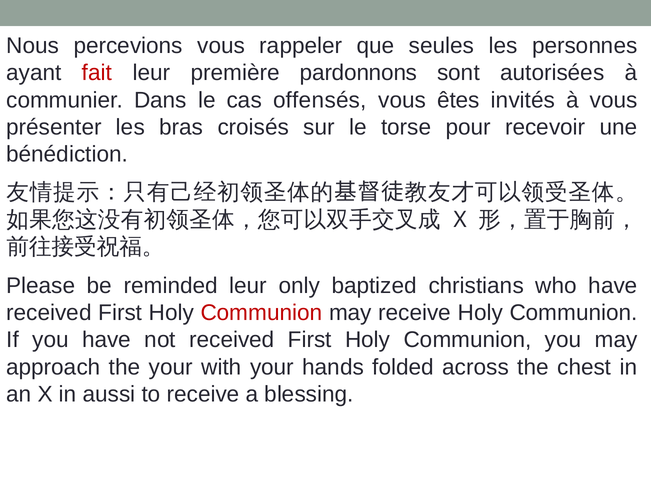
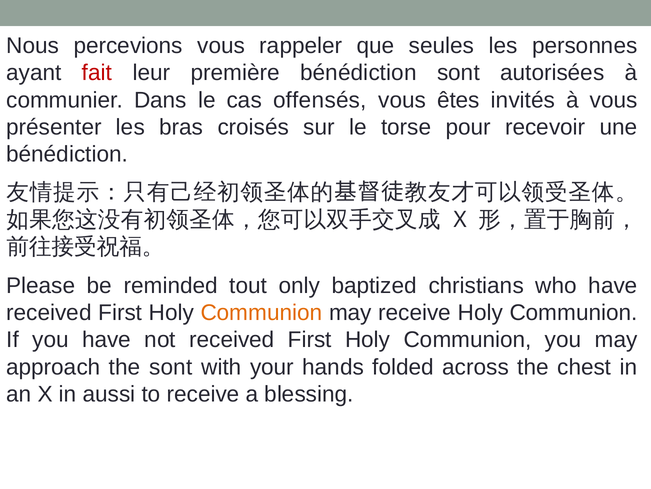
première pardonnons: pardonnons -> bénédiction (358, 73)
reminded leur: leur -> tout (248, 285)
Communion colour: red -> orange (261, 312)
the your: your -> sont (171, 367)
